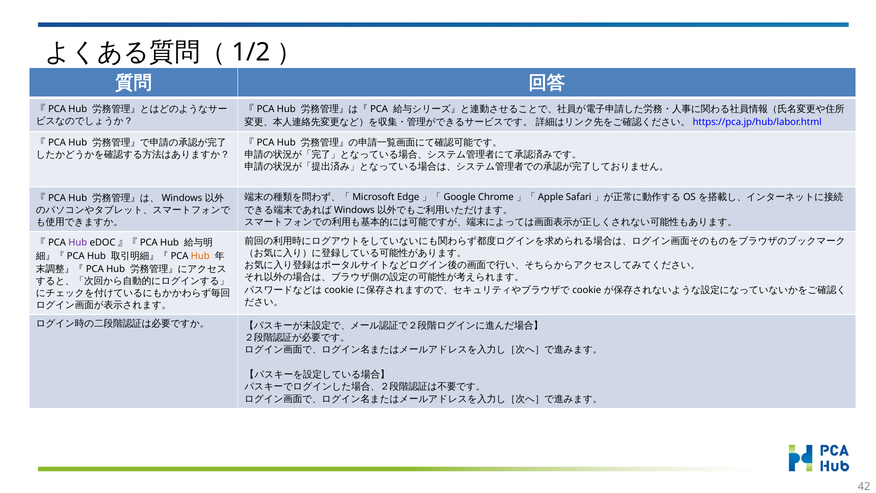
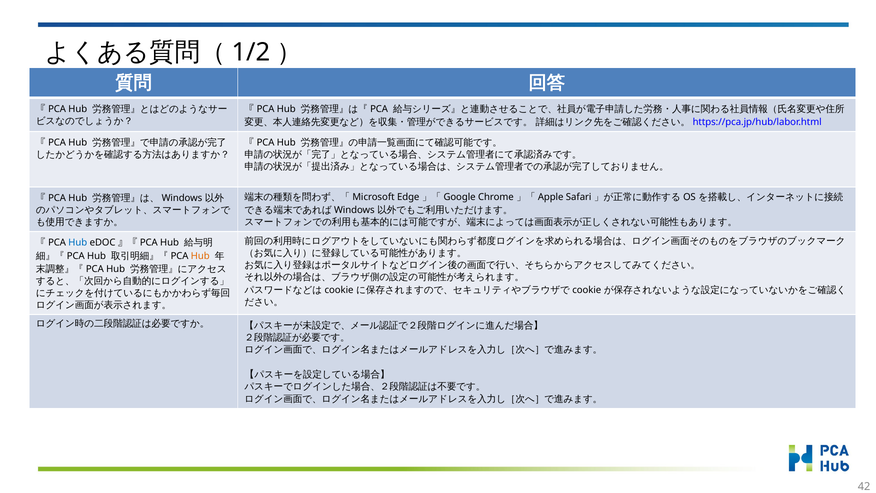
Hub colour: purple -> blue (78, 243)
